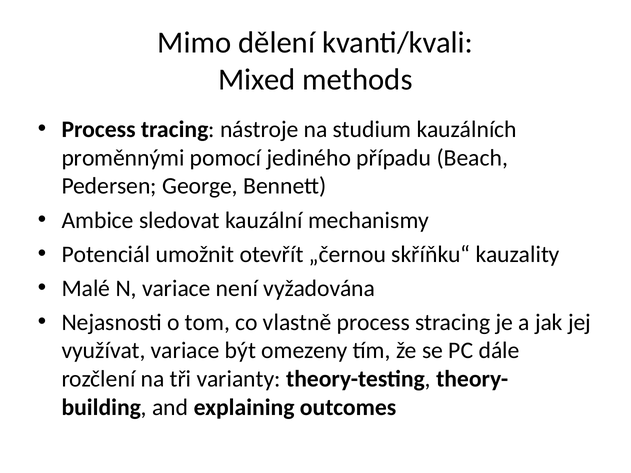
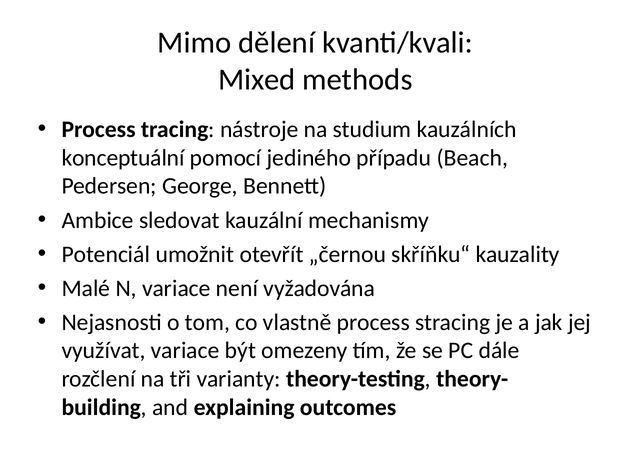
proměnnými: proměnnými -> konceptuální (123, 158)
